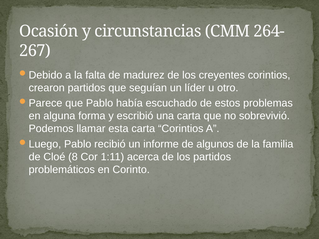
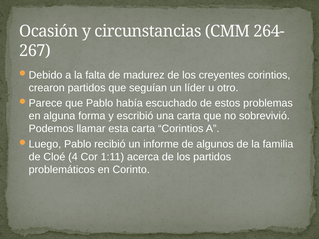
8: 8 -> 4 (73, 157)
